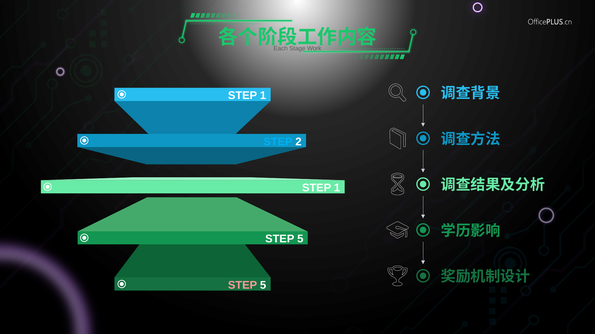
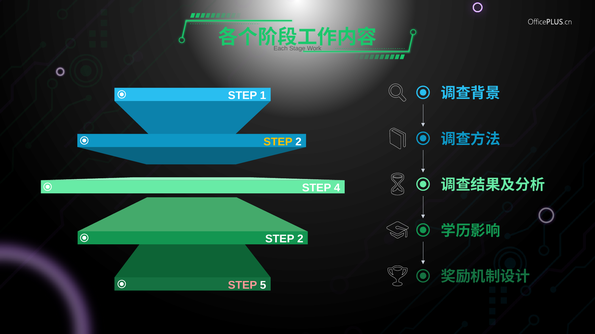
STEP colour: light blue -> yellow (278, 142)
1: 1 -> 4 (337, 188)
5: 5 -> 2 (300, 239)
